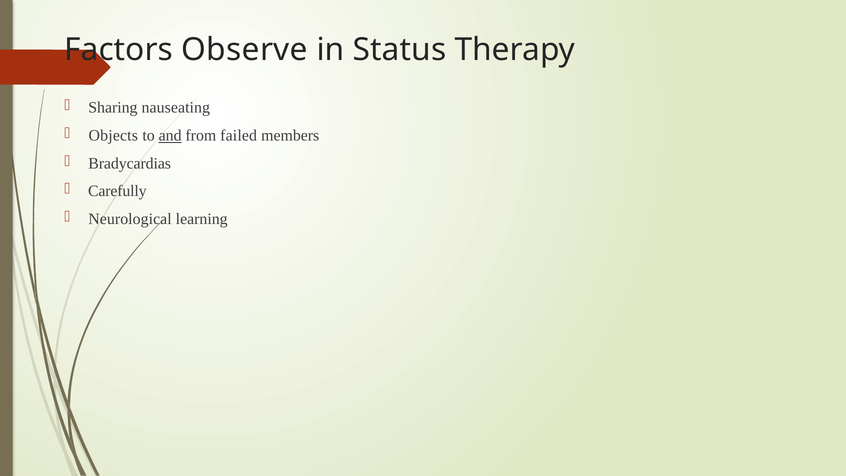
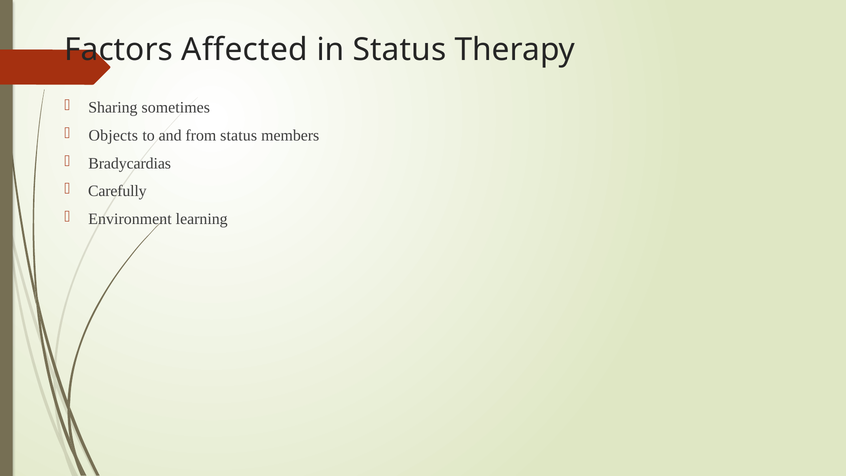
Observe: Observe -> Affected (245, 50)
nauseating: nauseating -> sometimes (176, 108)
and underline: present -> none (170, 135)
from failed: failed -> status (239, 135)
Neurological: Neurological -> Environment (130, 219)
